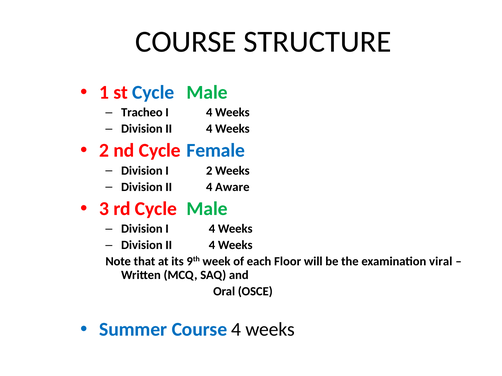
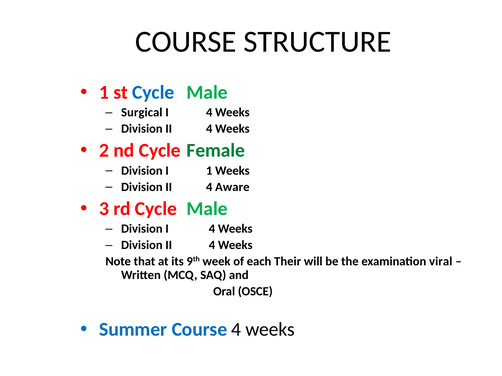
Tracheo: Tracheo -> Surgical (142, 113)
Female colour: blue -> green (216, 151)
I 2: 2 -> 1 (209, 171)
Floor: Floor -> Their (288, 262)
